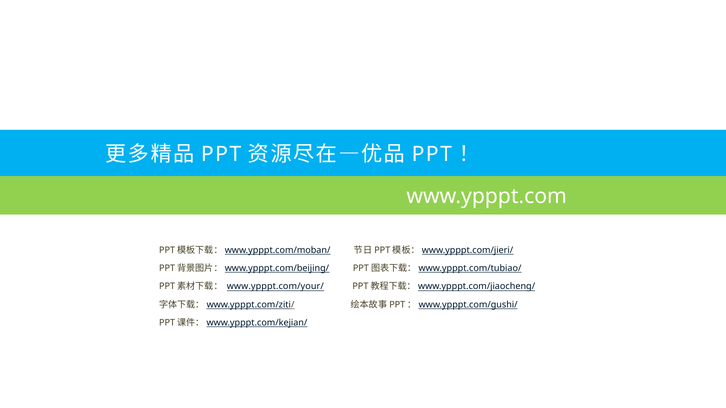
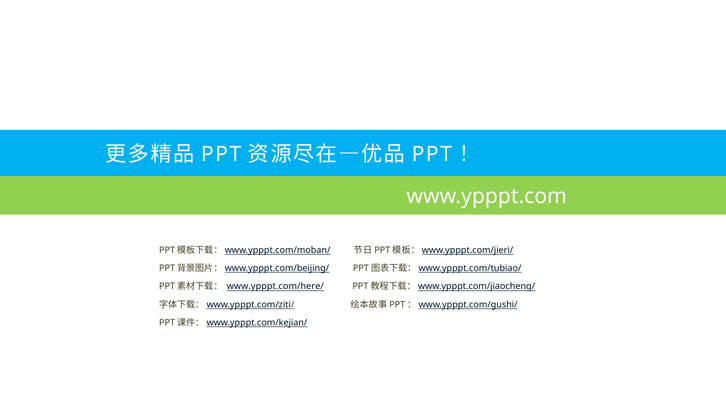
www.ypppt.com/your/: www.ypppt.com/your/ -> www.ypppt.com/here/ (275, 287)
